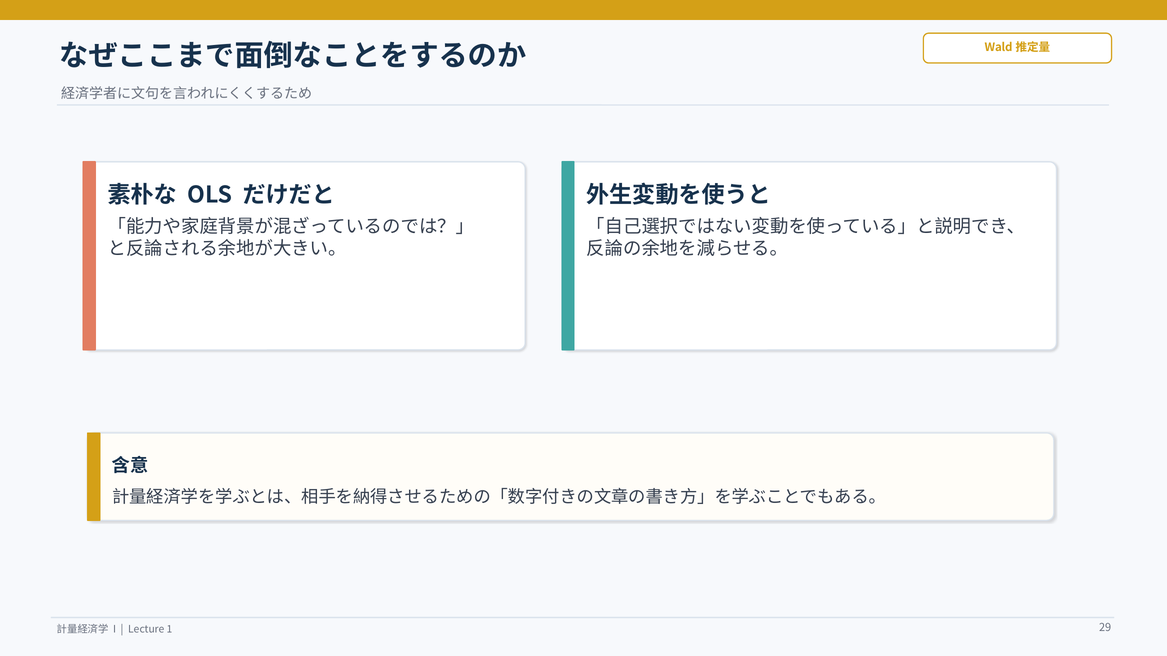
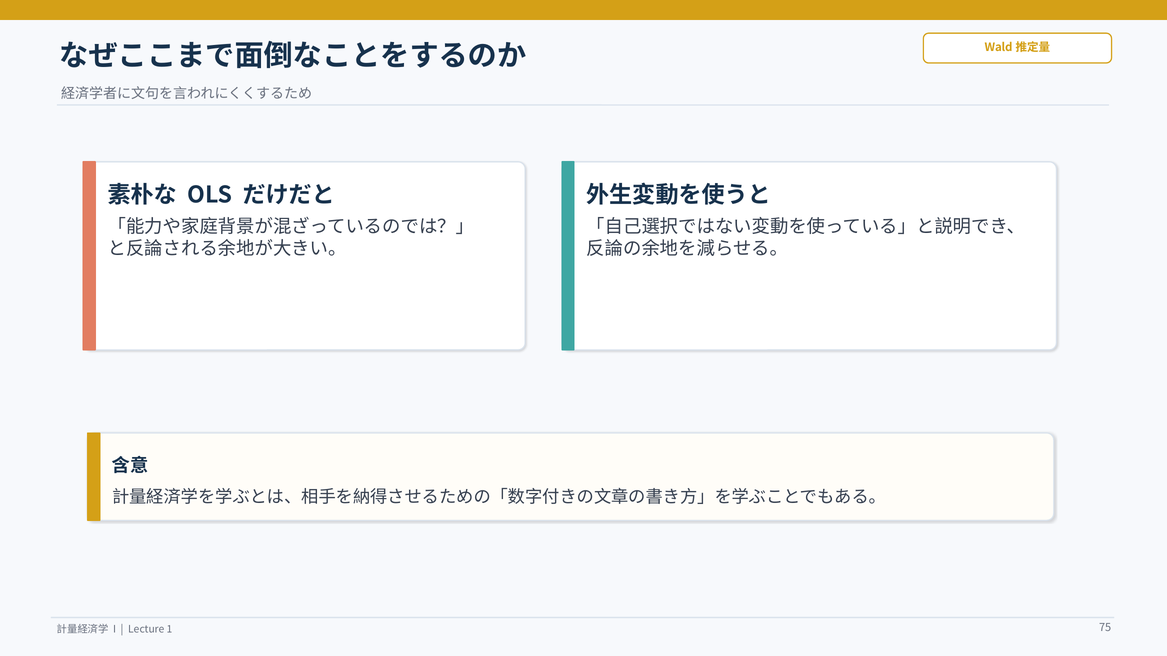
29: 29 -> 75 (1105, 628)
